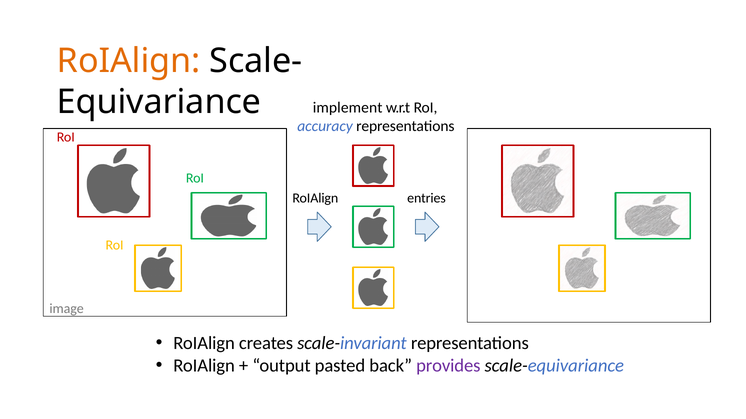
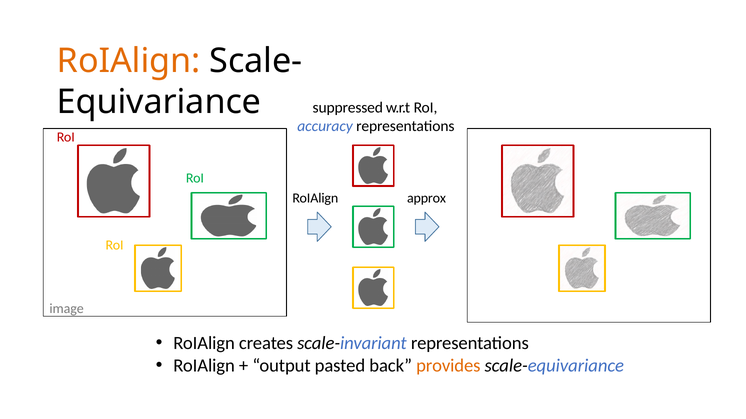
implement: implement -> suppressed (348, 108)
entries: entries -> approx (427, 198)
provides colour: purple -> orange (448, 366)
